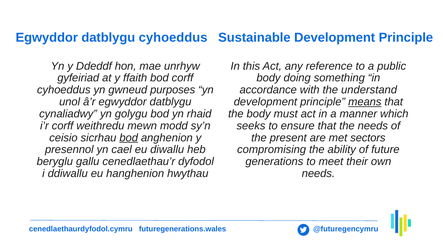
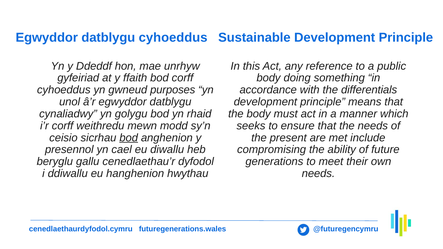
understand: understand -> differentials (369, 90)
means underline: present -> none (365, 102)
sectors: sectors -> include (368, 138)
